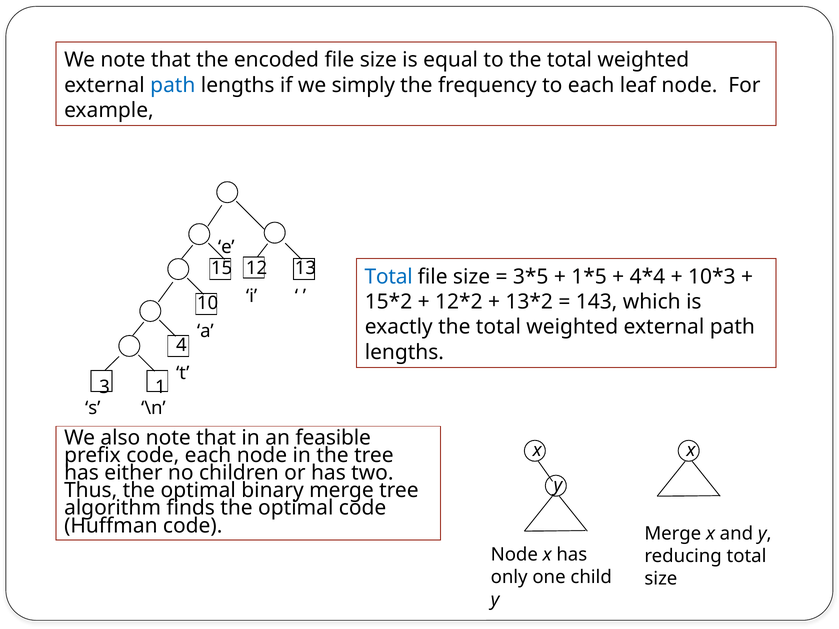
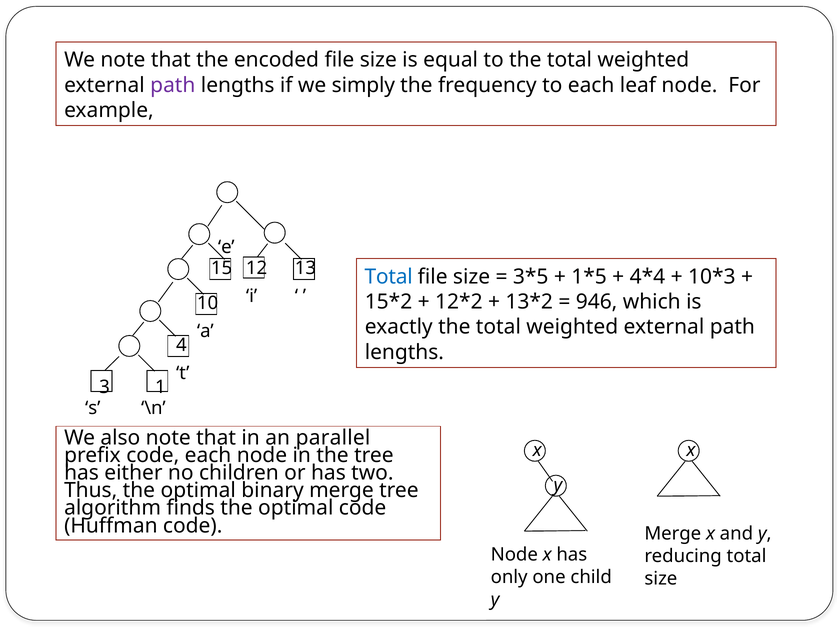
path colour: blue -> purple (173, 85)
143: 143 -> 946 (597, 302)
feasible: feasible -> parallel (333, 438)
